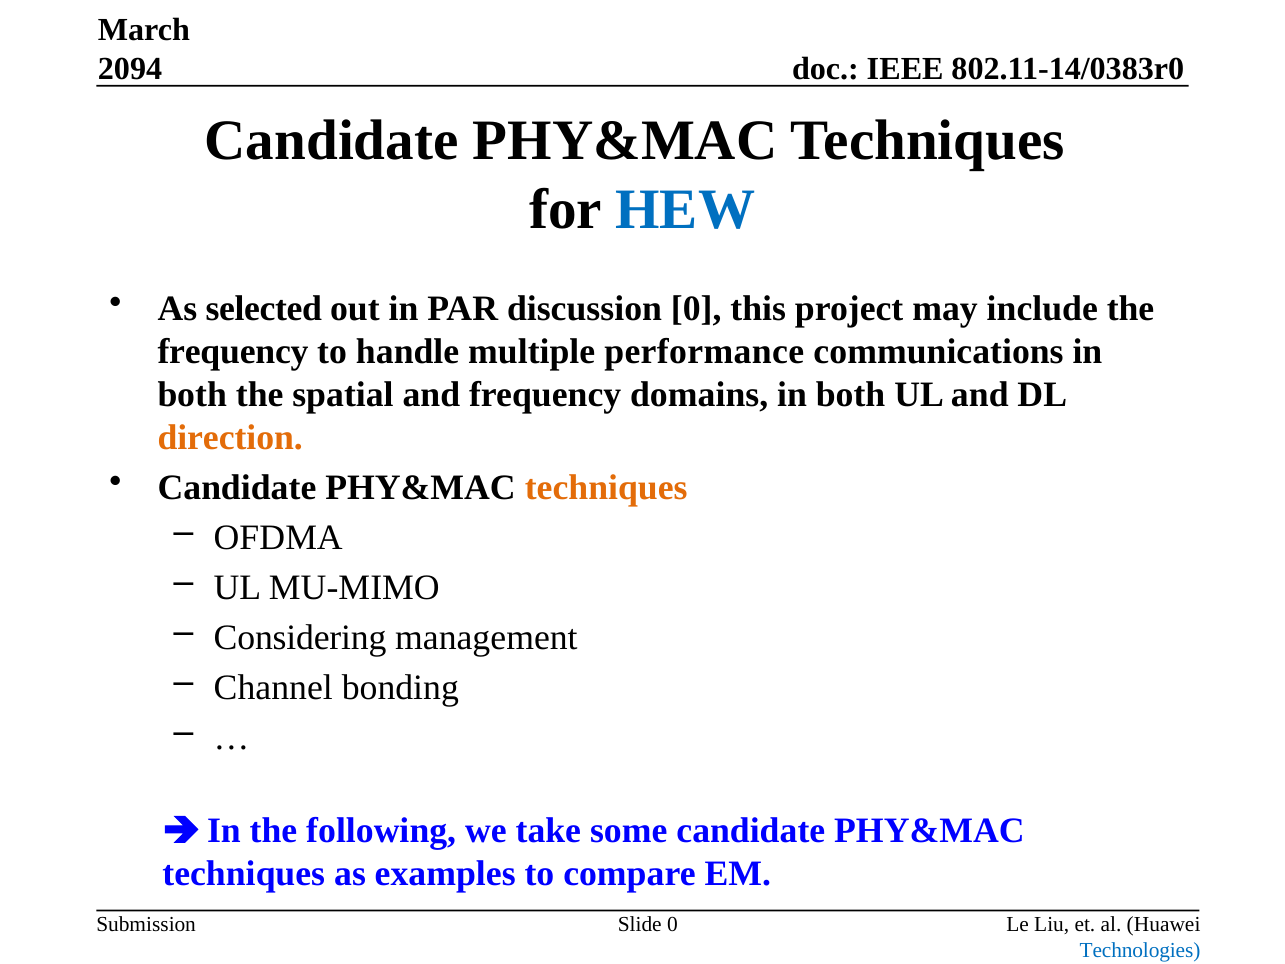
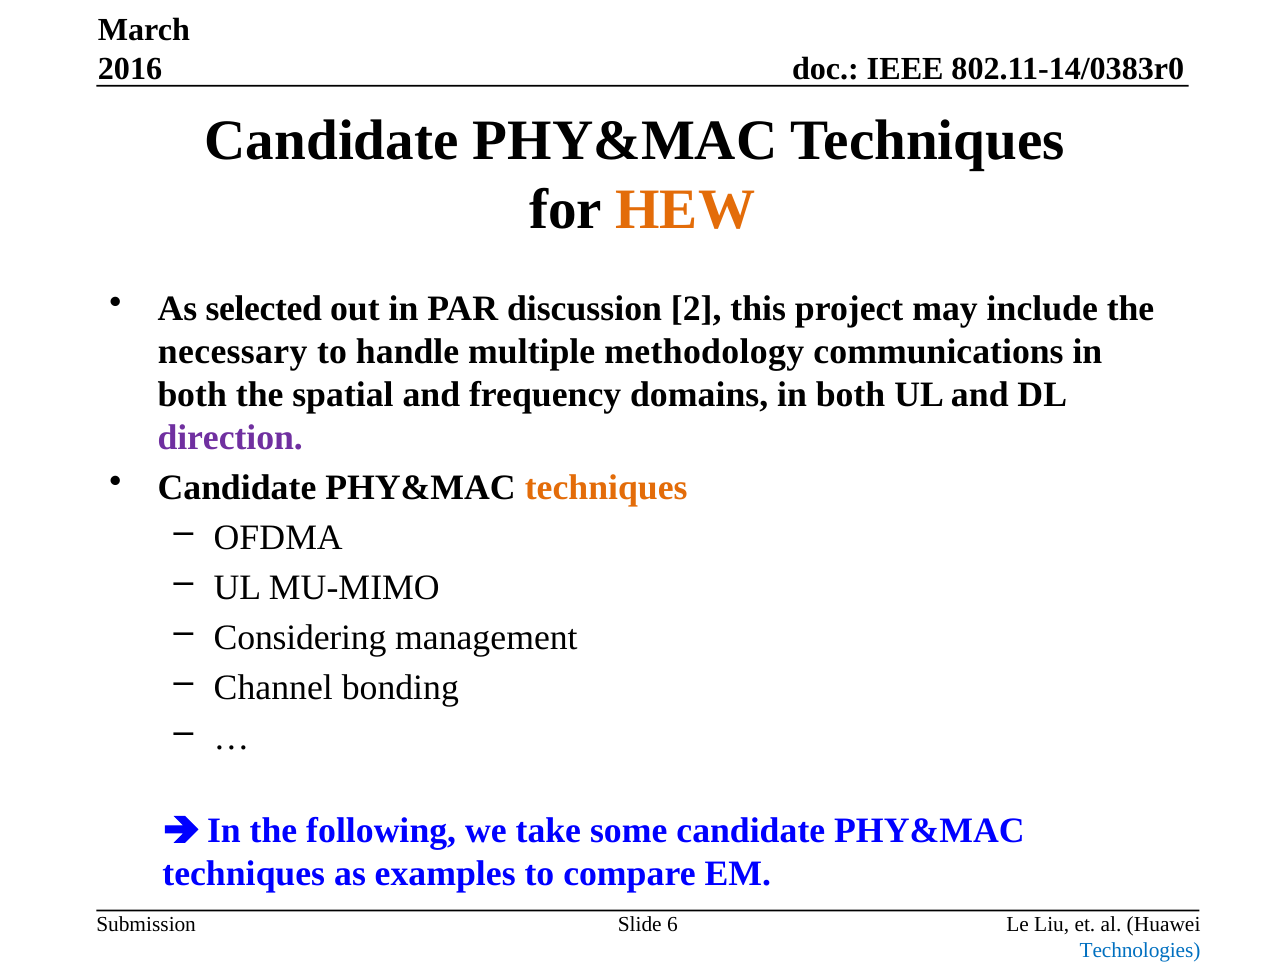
2094: 2094 -> 2016 (130, 69)
HEW colour: blue -> orange (685, 210)
discussion 0: 0 -> 2 (696, 309)
frequency: frequency -> necessary (233, 352)
performance: performance -> methodology (704, 352)
direction colour: orange -> purple (230, 437)
Slide 0: 0 -> 6 (672, 924)
